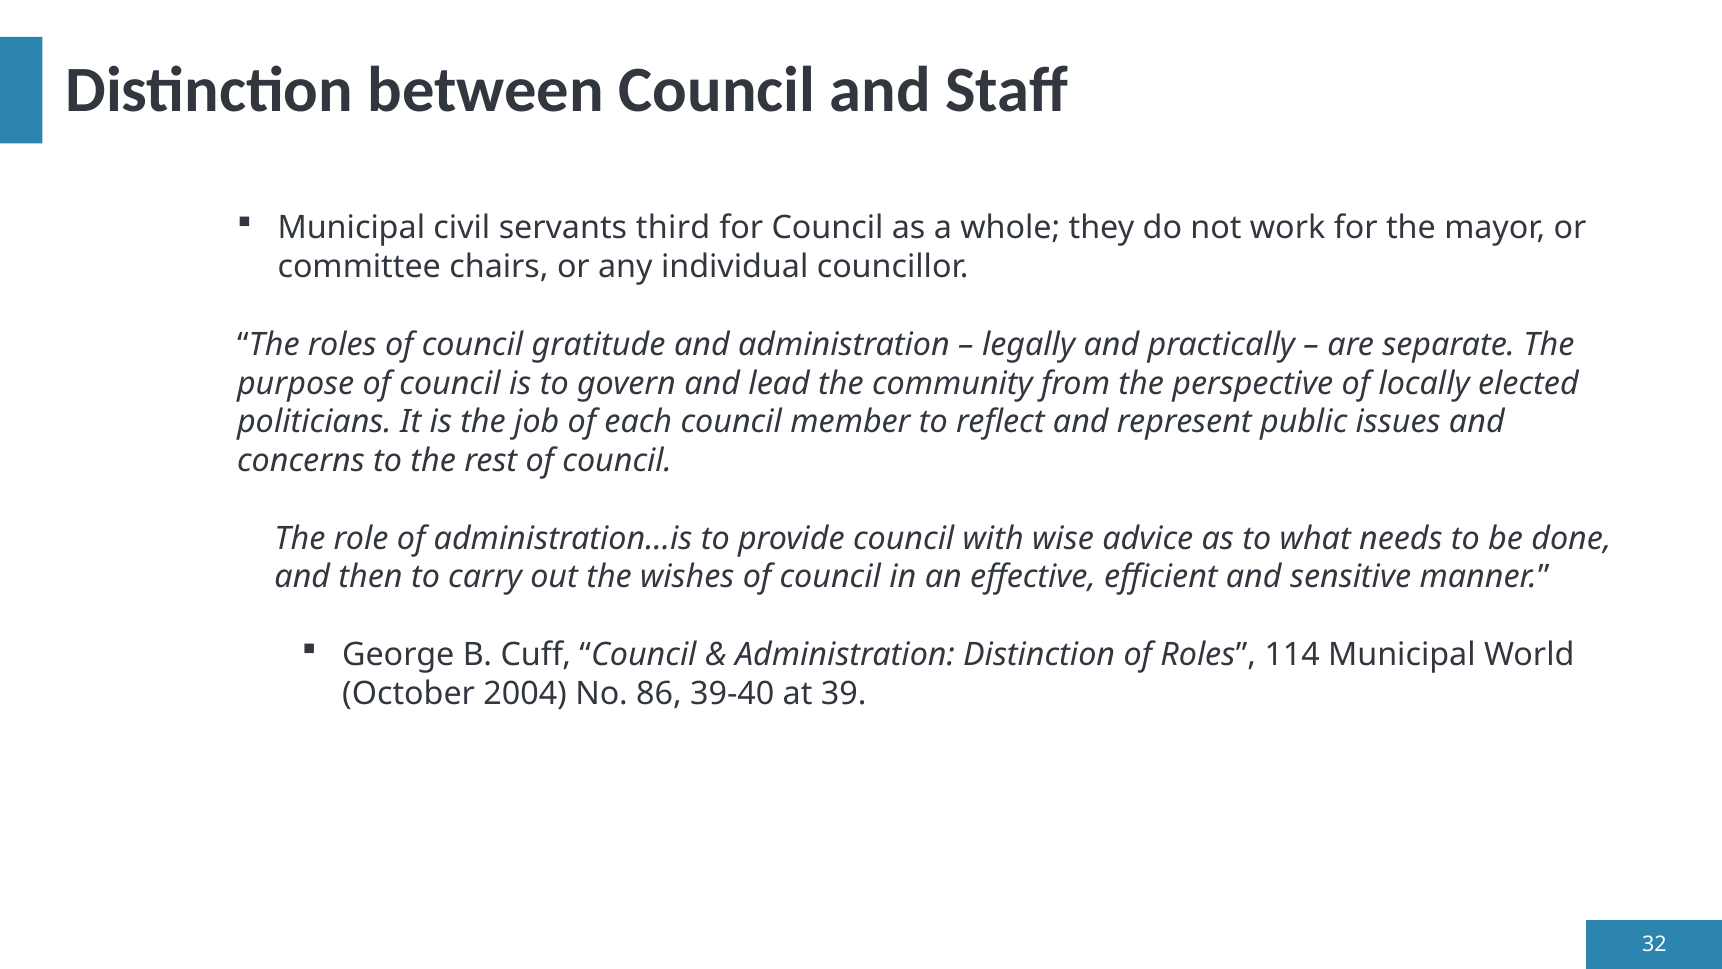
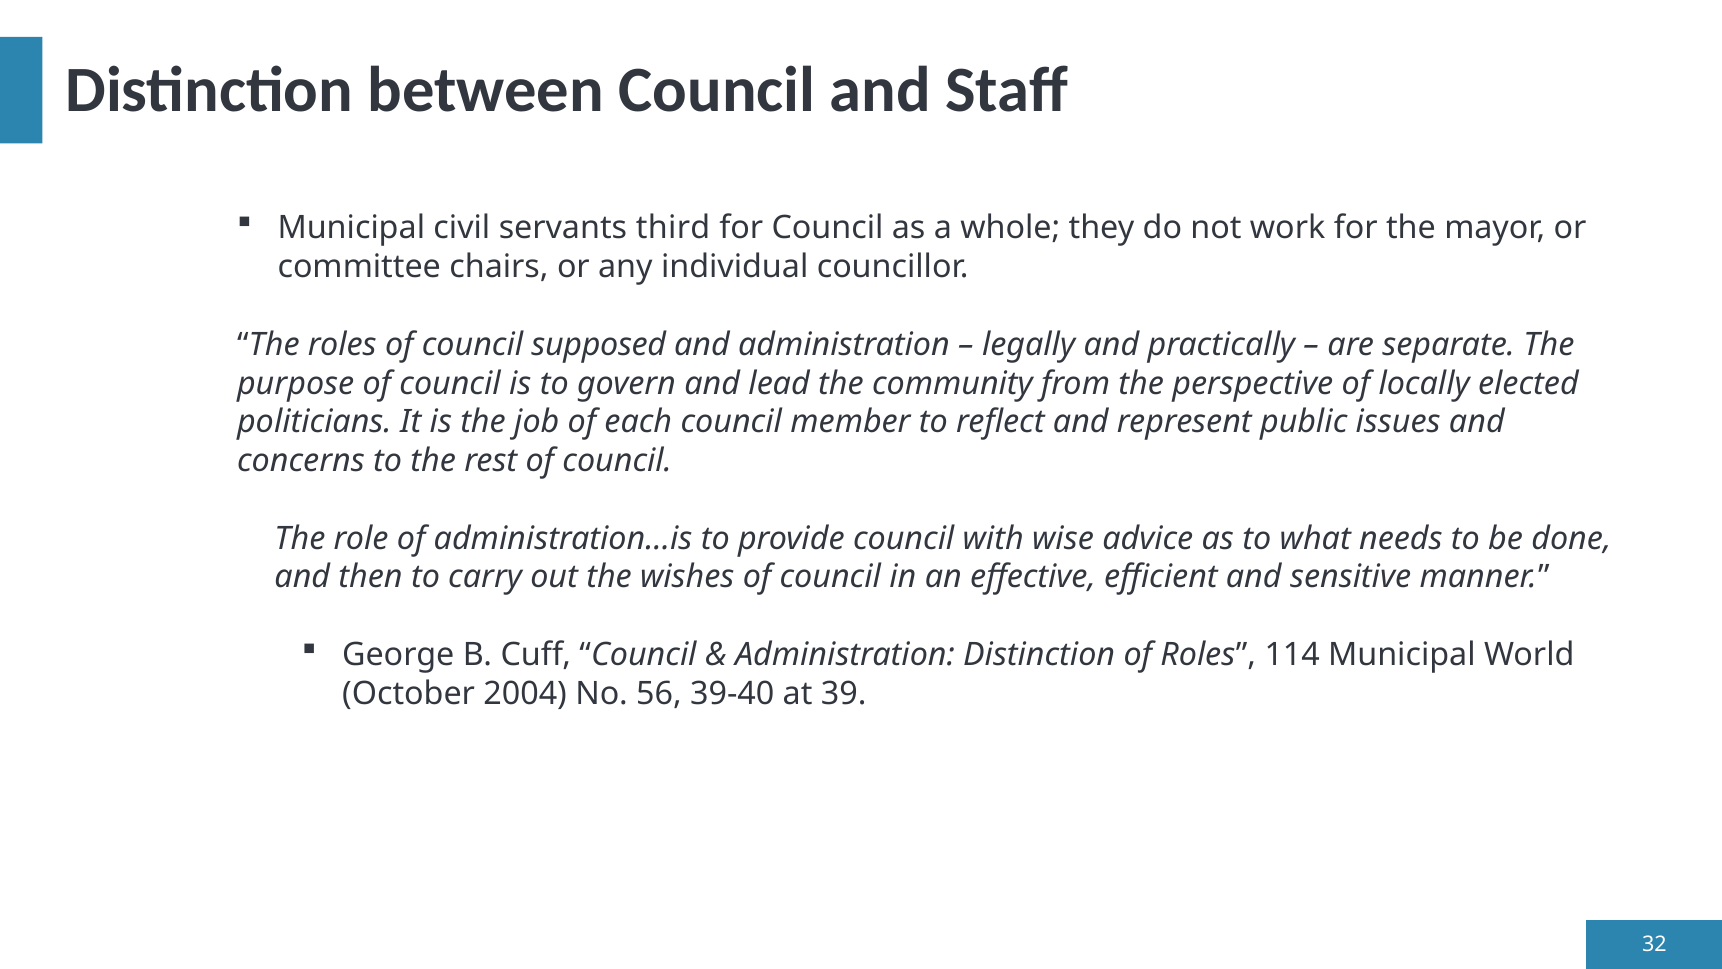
gratitude: gratitude -> supposed (599, 344)
86: 86 -> 56 (659, 693)
